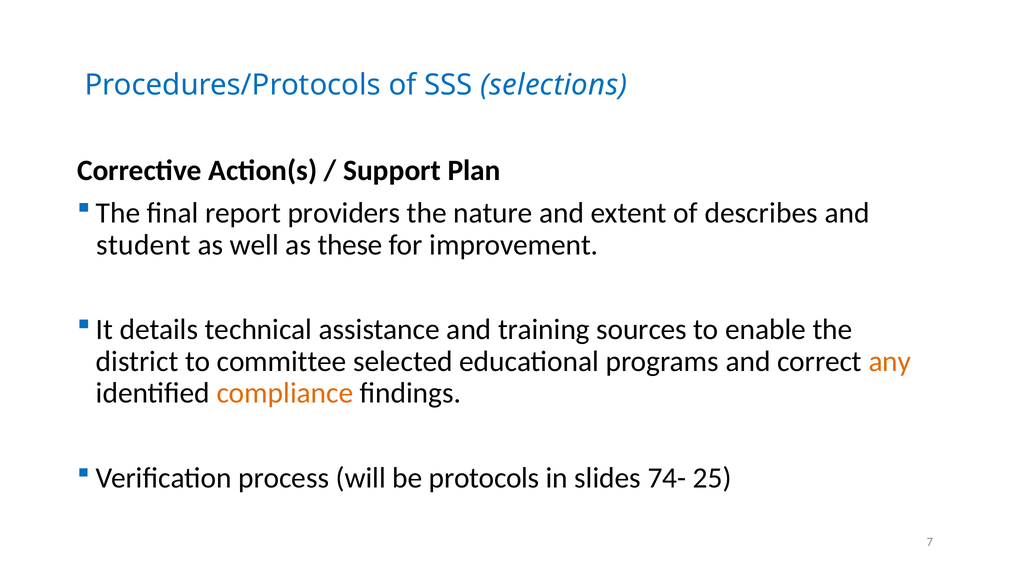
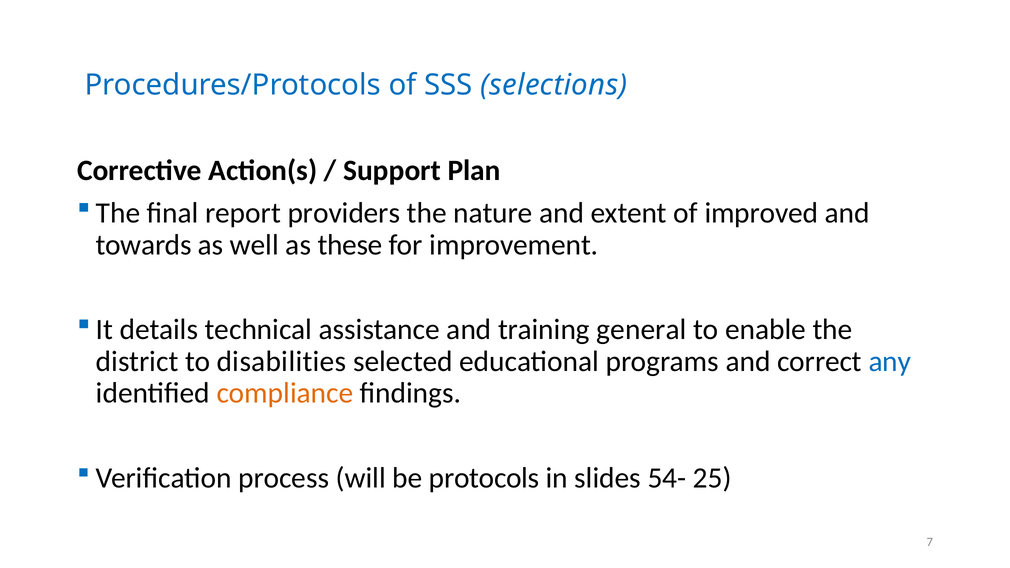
describes: describes -> improved (761, 213)
student: student -> towards (144, 245)
sources: sources -> general (642, 330)
committee: committee -> disabilities (281, 361)
any colour: orange -> blue (890, 361)
74-: 74- -> 54- (667, 478)
